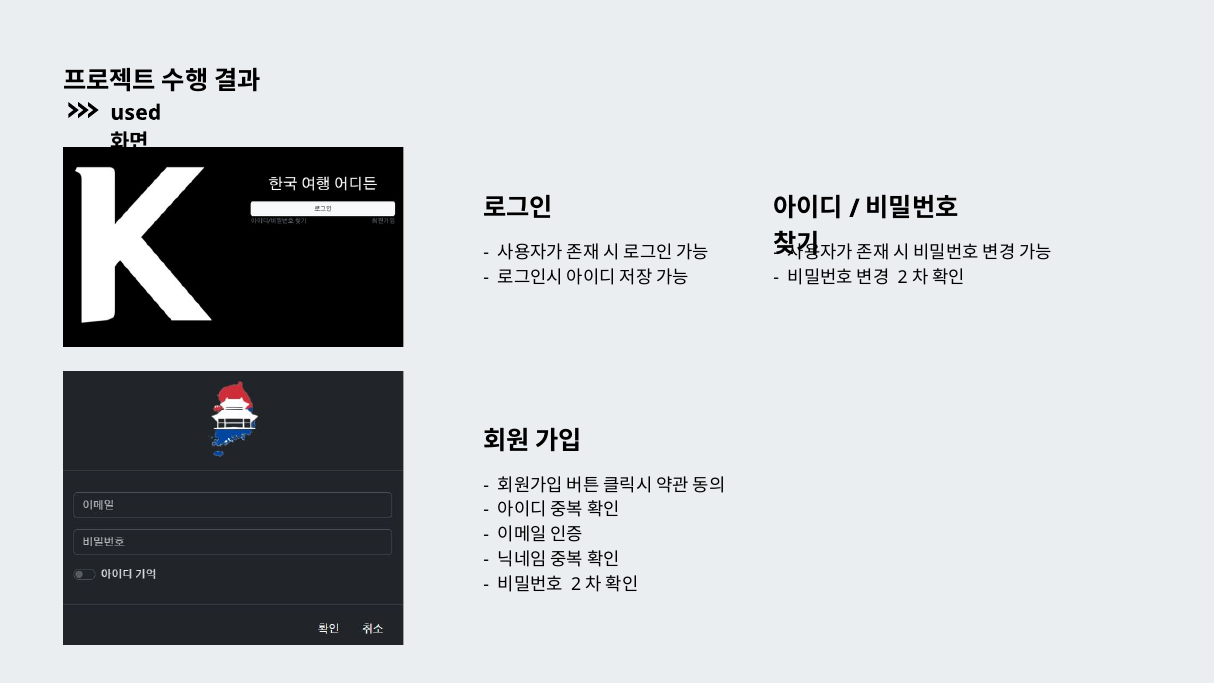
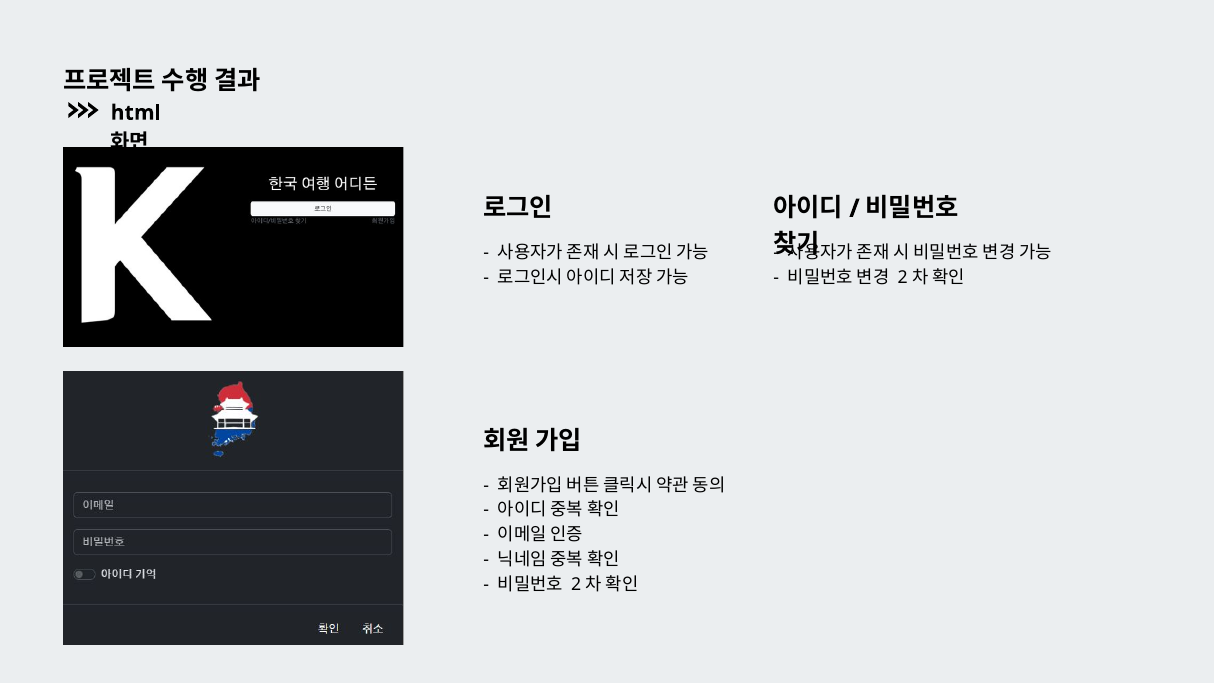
used: used -> html (136, 113)
